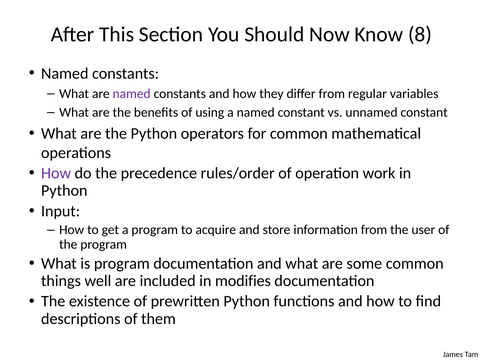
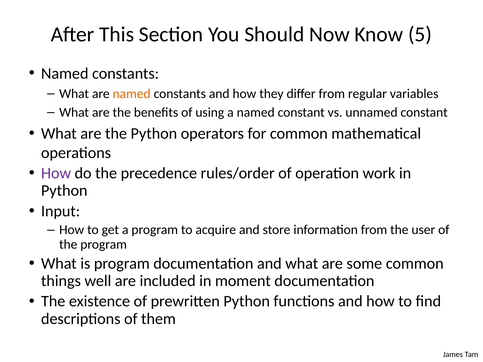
8: 8 -> 5 (420, 35)
named colour: purple -> orange (132, 94)
modifies: modifies -> moment (243, 281)
